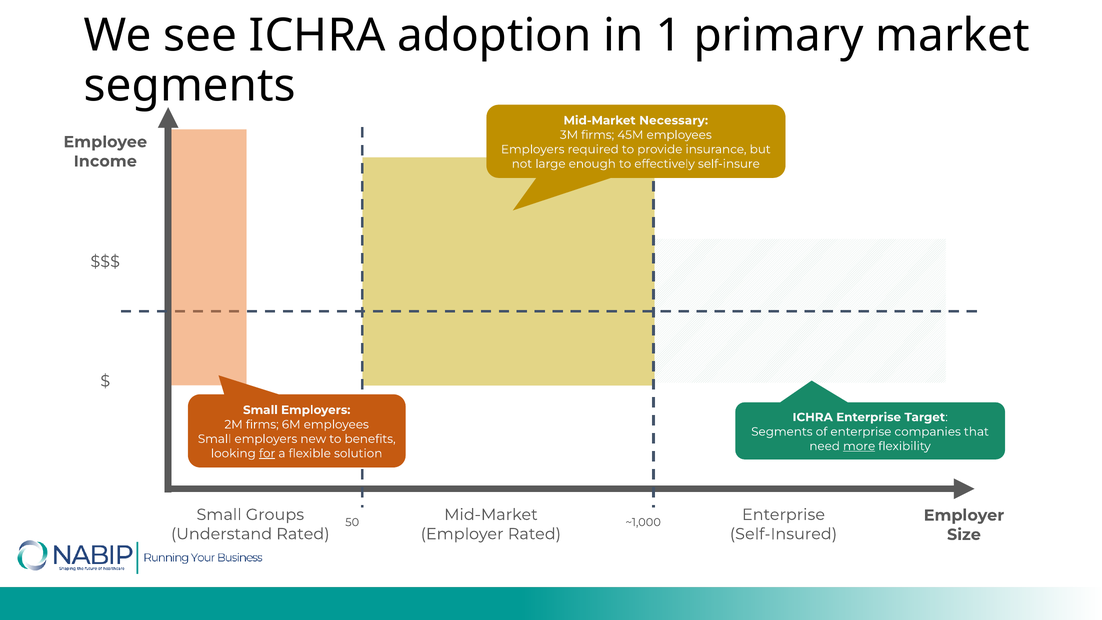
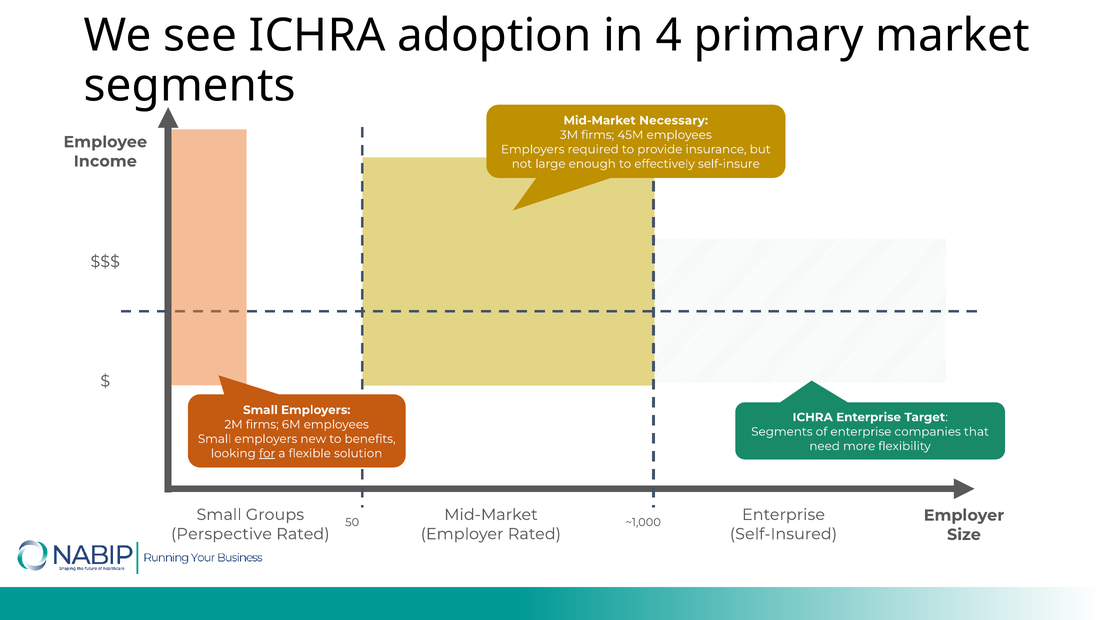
1: 1 -> 4 (669, 36)
more underline: present -> none (859, 446)
Understand: Understand -> Perspective (221, 534)
